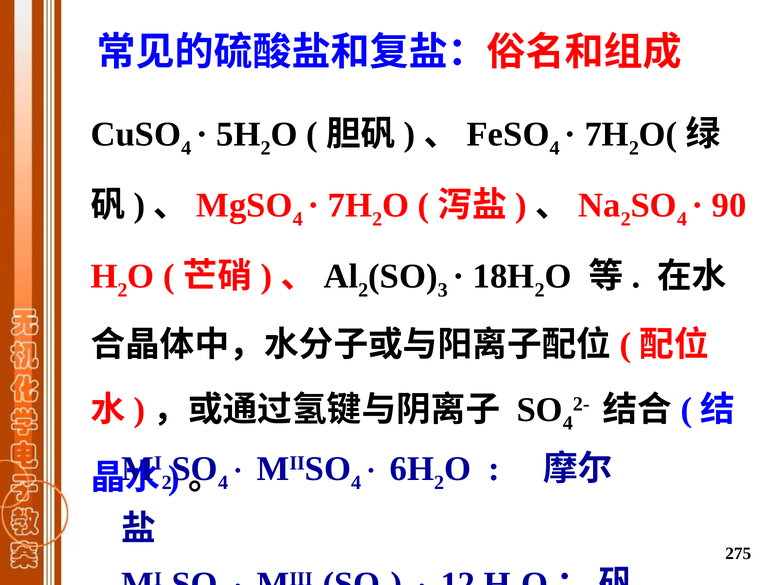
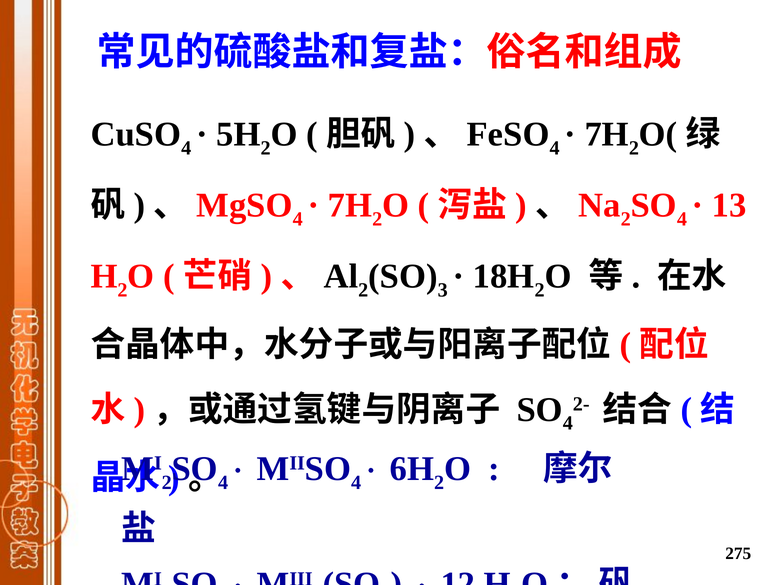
90: 90 -> 13 (729, 205)
